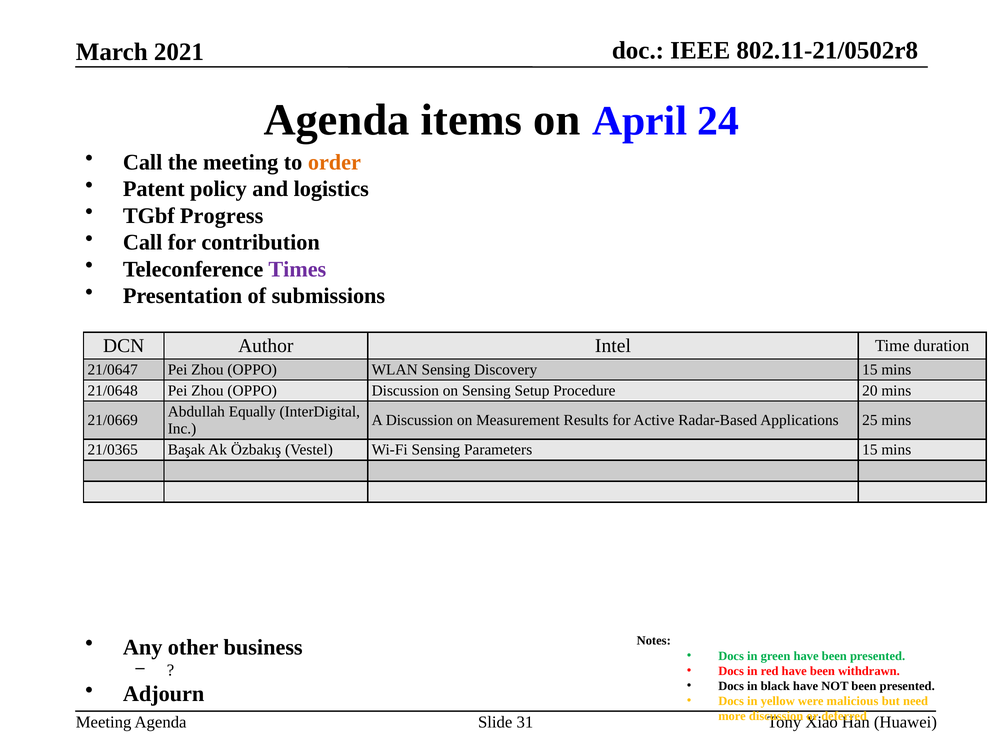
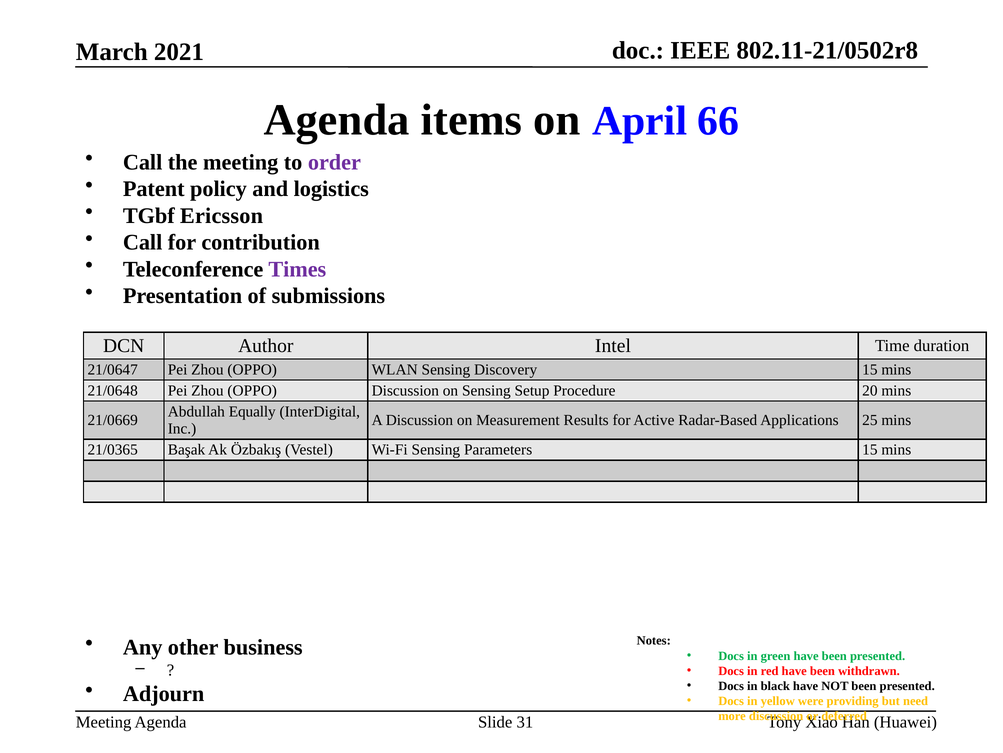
24: 24 -> 66 (718, 121)
order colour: orange -> purple (334, 162)
Progress: Progress -> Ericsson (222, 216)
malicious: malicious -> providing (853, 701)
